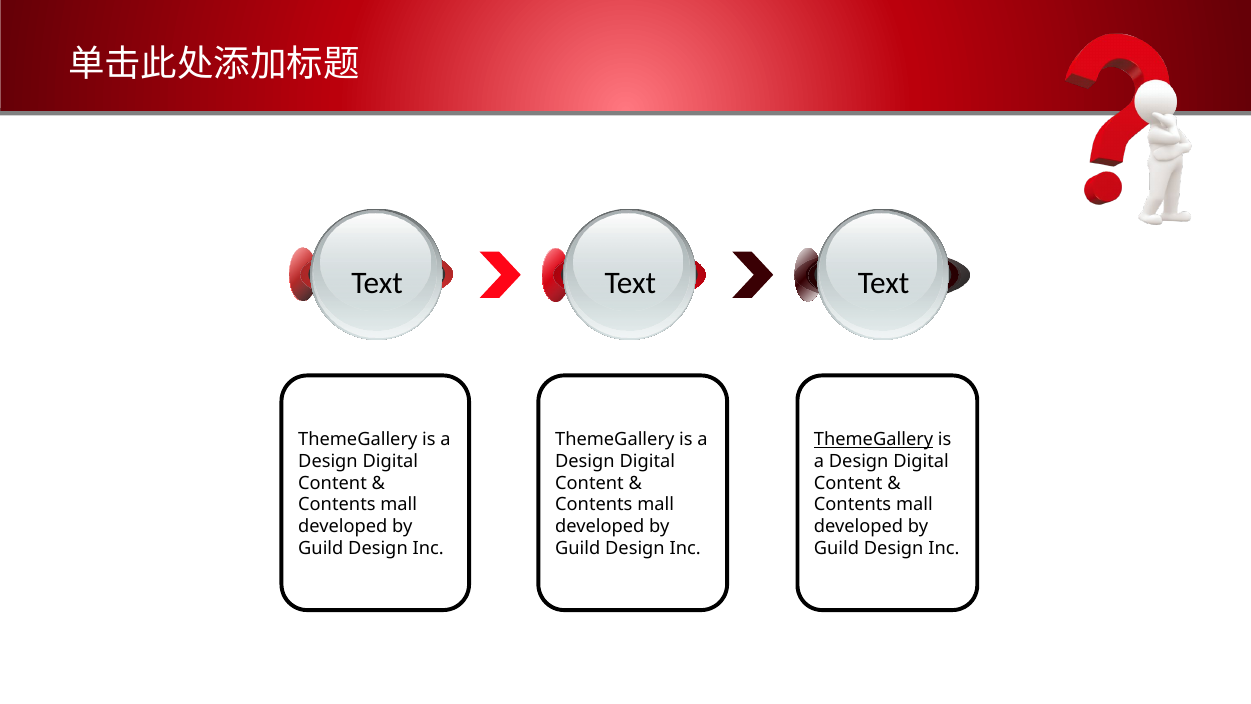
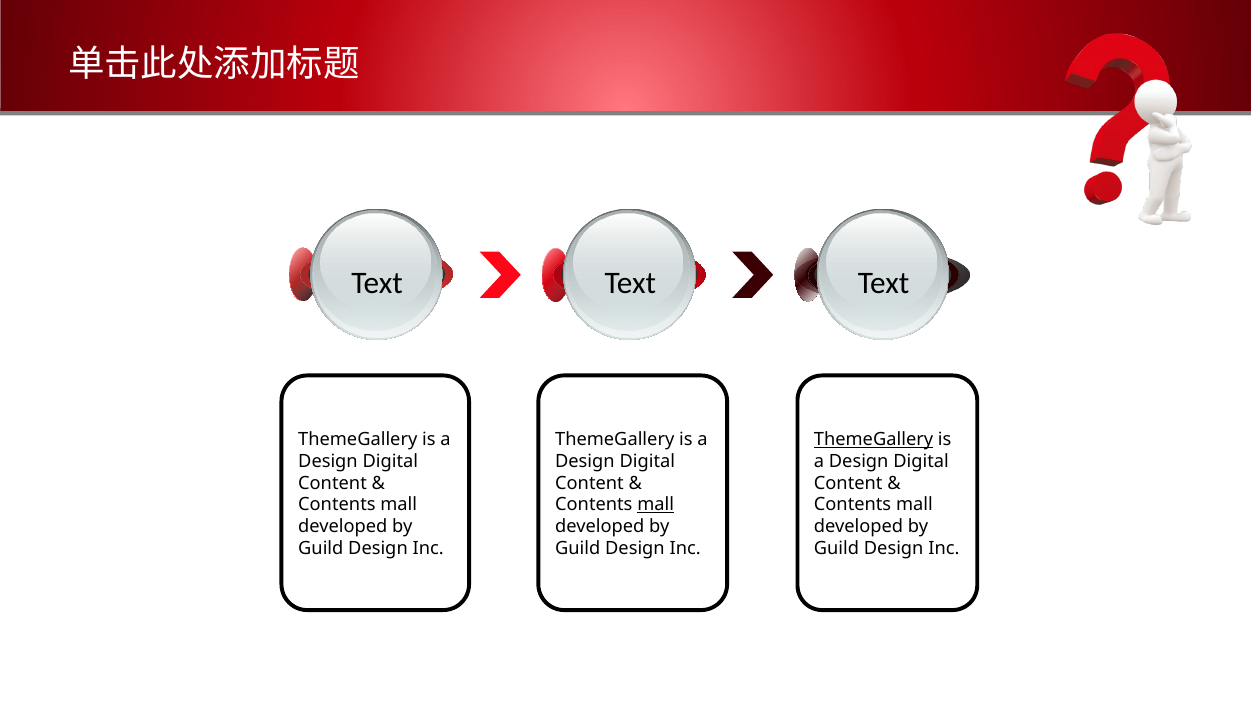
mall underline: none -> present (656, 505)
